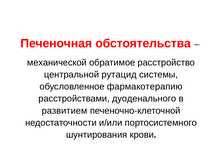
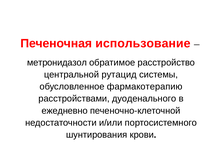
обстоятельства: обстоятельства -> использование (143, 44)
механической: механической -> метронидазол (57, 63)
развитием: развитием -> ежедневно (65, 111)
